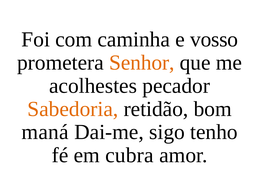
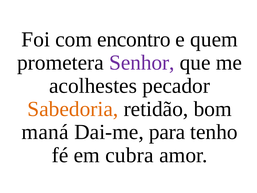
caminha: caminha -> encontro (134, 39)
vosso: vosso -> quem (214, 39)
Senhor colour: orange -> purple (142, 63)
sigo: sigo -> para (167, 132)
